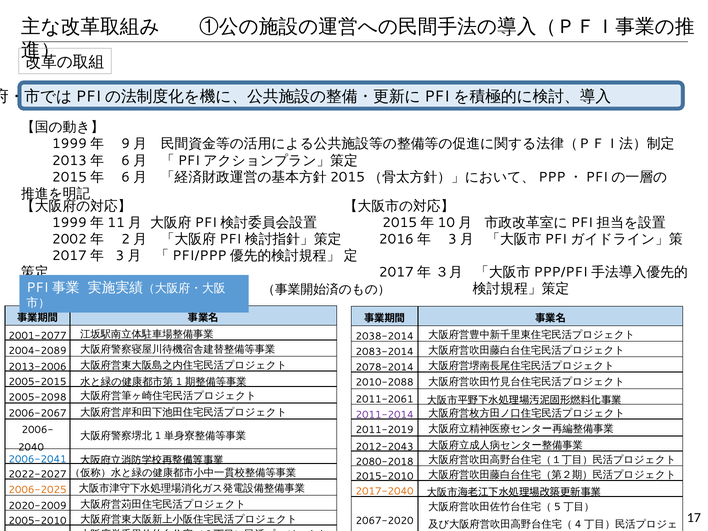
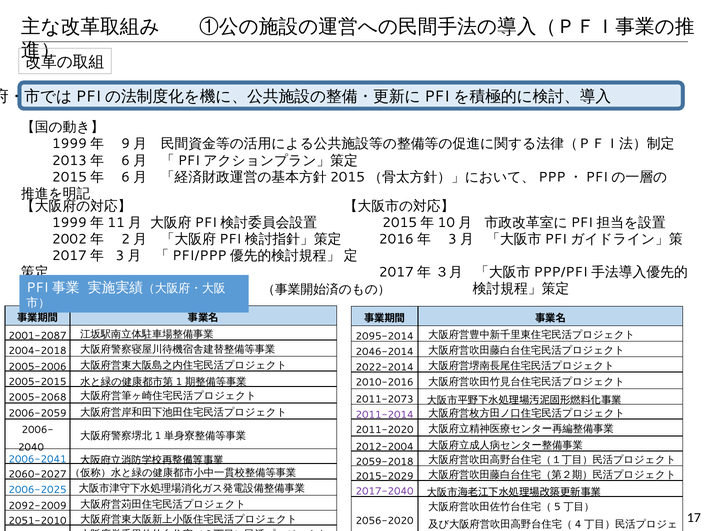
2001-2077: 2001-2077 -> 2001-2087 (38, 336)
2038-2014: 2038-2014 -> 2095-2014 (385, 336)
2004-2089: 2004-2089 -> 2004-2018 (38, 351)
2083-2014: 2083-2014 -> 2046-2014 (385, 352)
2013-2006: 2013-2006 -> 2005-2006 (38, 367)
2078-2014: 2078-2014 -> 2022-2014 (385, 367)
2010-2088: 2010-2088 -> 2010-2016 (385, 383)
2005-2098: 2005-2098 -> 2005-2068 (38, 397)
2011-2061: 2011-2061 -> 2011-2073 (385, 399)
2006-2067: 2006-2067 -> 2006-2059 (38, 414)
2011-2019: 2011-2019 -> 2011-2020 (385, 430)
2012-2043: 2012-2043 -> 2012-2004 (385, 447)
2080-2018: 2080-2018 -> 2059-2018 (385, 462)
2022-2027: 2022-2027 -> 2060-2027 (38, 474)
2015-2010: 2015-2010 -> 2015-2029 (385, 476)
2006-2025 colour: orange -> blue (38, 490)
2017-2040 colour: orange -> purple (385, 491)
2020-2009: 2020-2009 -> 2092-2009 (38, 506)
2067-2020: 2067-2020 -> 2056-2020 (385, 521)
2005-2010: 2005-2010 -> 2051-2010 (38, 521)
